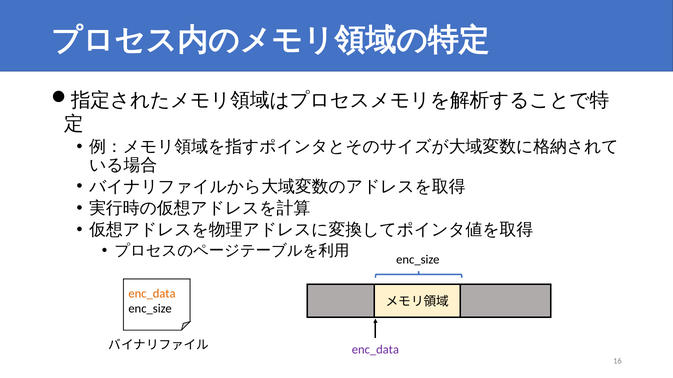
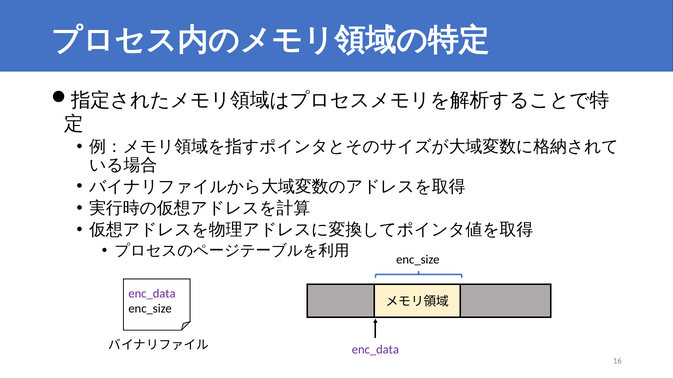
enc_data colour: orange -> purple (152, 294)
